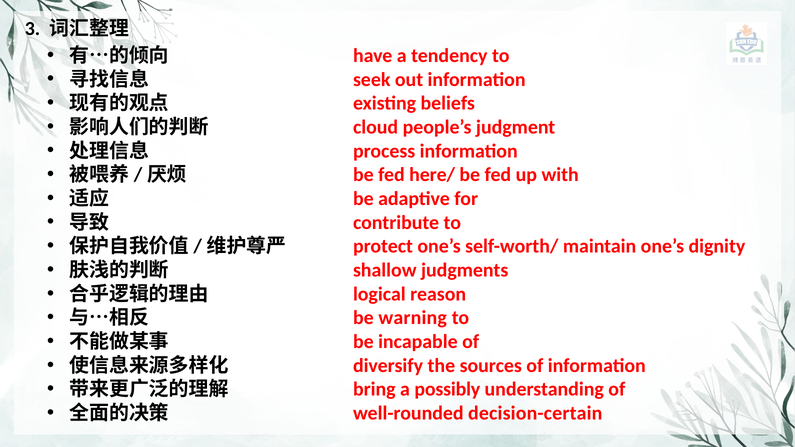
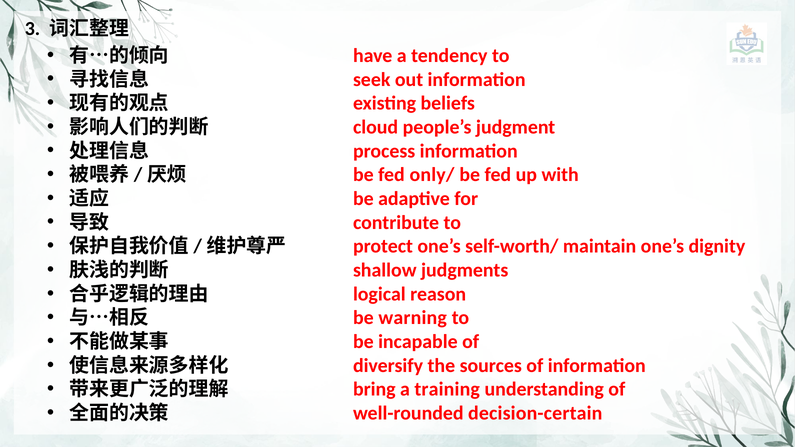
here/: here/ -> only/ (432, 175)
possibly: possibly -> training (447, 390)
